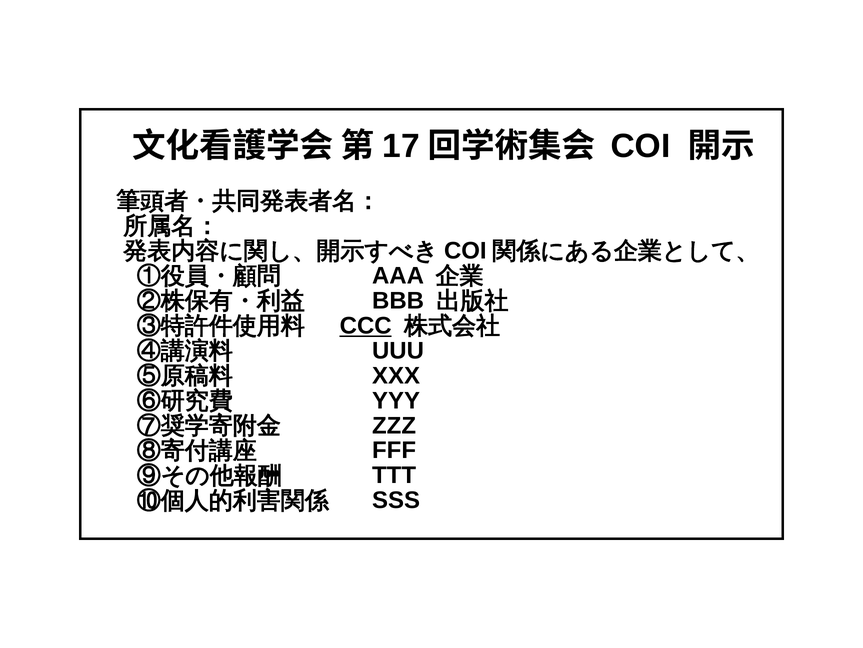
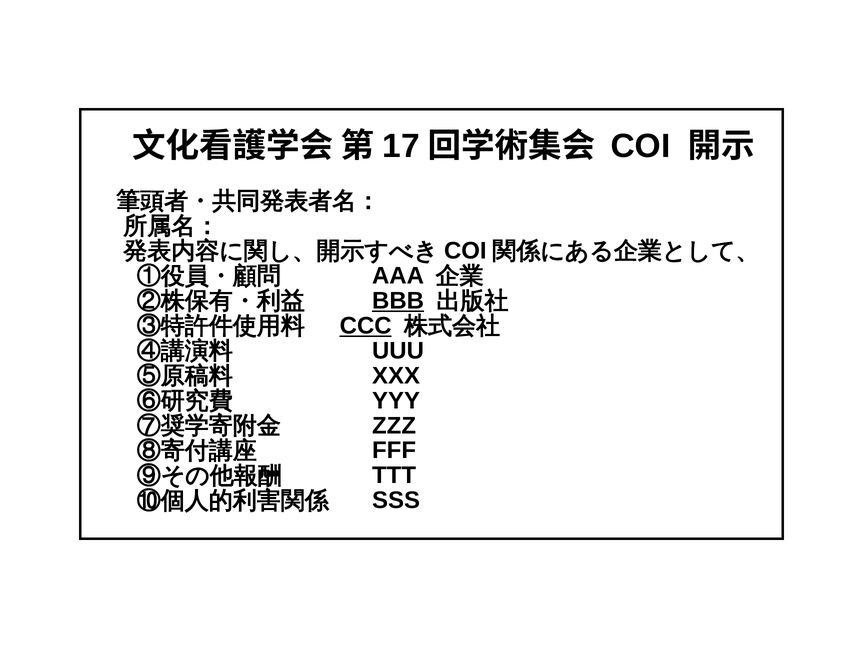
BBB underline: none -> present (398, 300)
